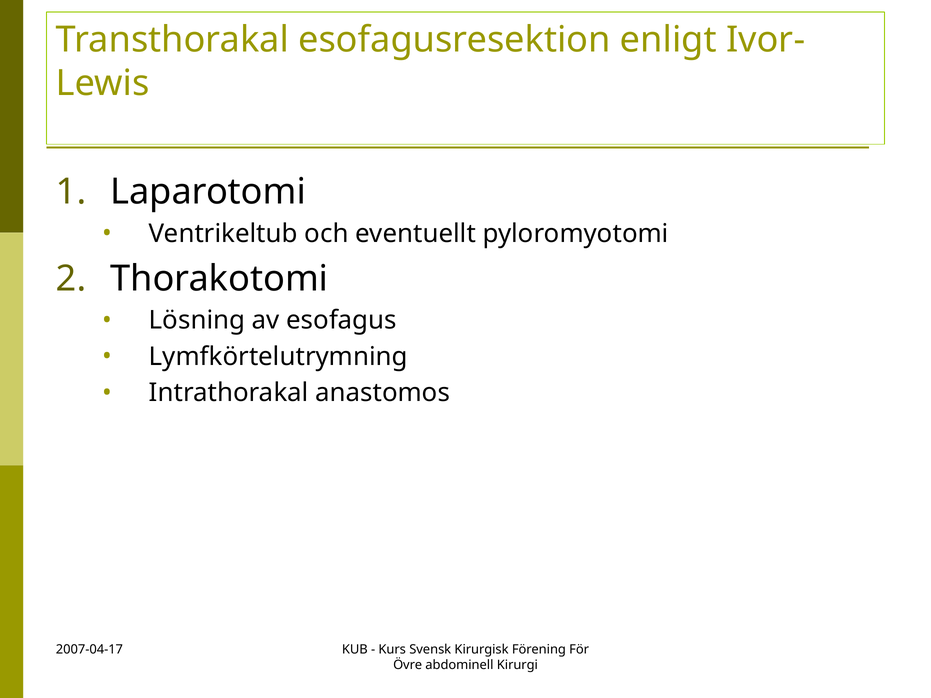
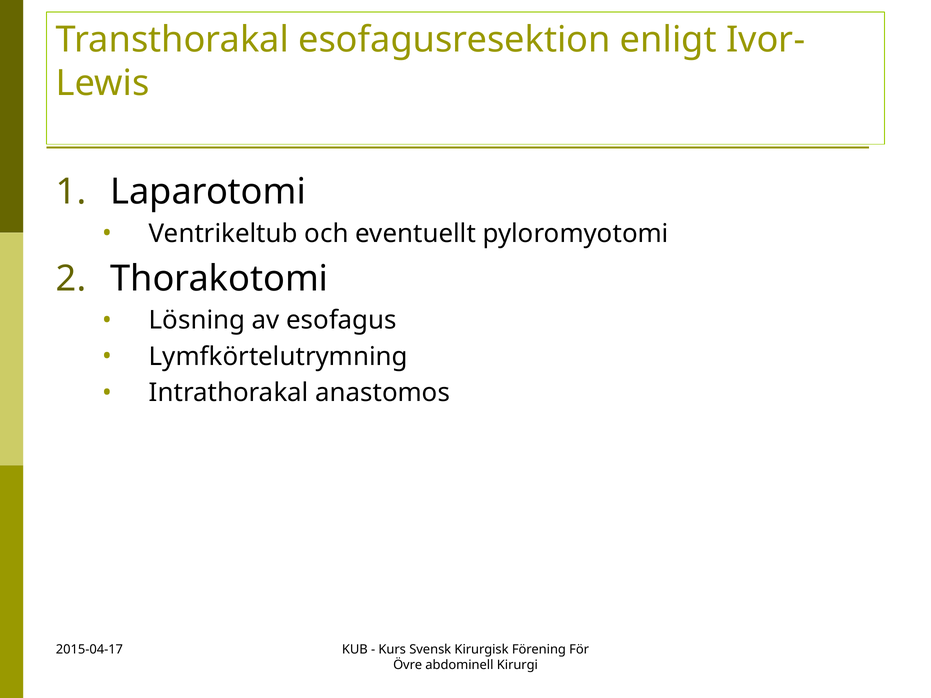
2007-04-17: 2007-04-17 -> 2015-04-17 (89, 650)
